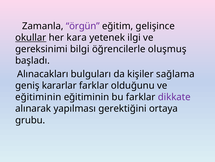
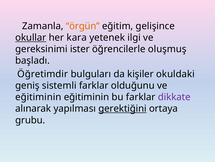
örgün colour: purple -> orange (83, 26)
bilgi: bilgi -> ister (80, 49)
Alınacakları: Alınacakları -> Öğretimdir (43, 74)
sağlama: sağlama -> okuldaki (175, 74)
kararlar: kararlar -> sistemli (59, 85)
gerektiğini underline: none -> present (122, 108)
